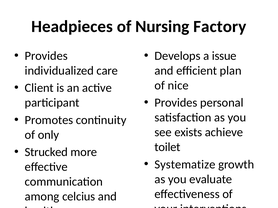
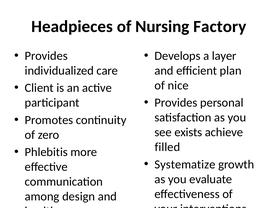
issue: issue -> layer (224, 56)
only: only -> zero (49, 135)
toilet: toilet -> filled (167, 147)
Strucked: Strucked -> Phlebitis (46, 152)
celcius: celcius -> design (79, 197)
